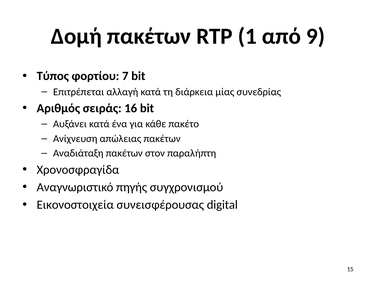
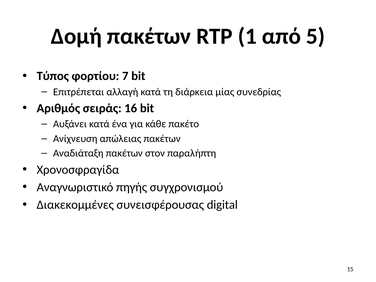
9: 9 -> 5 (316, 36)
Εικονοστοιχεία: Εικονοστοιχεία -> Διακεκομμένες (75, 205)
